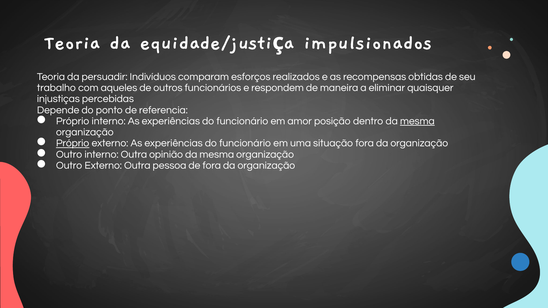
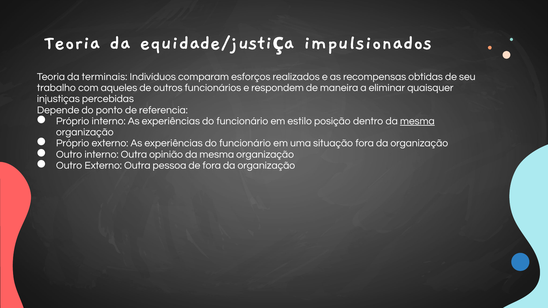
persuadir: persuadir -> terminais (104, 77)
amor: amor -> estilo (300, 121)
Próprio underline: present -> none (73, 143)
